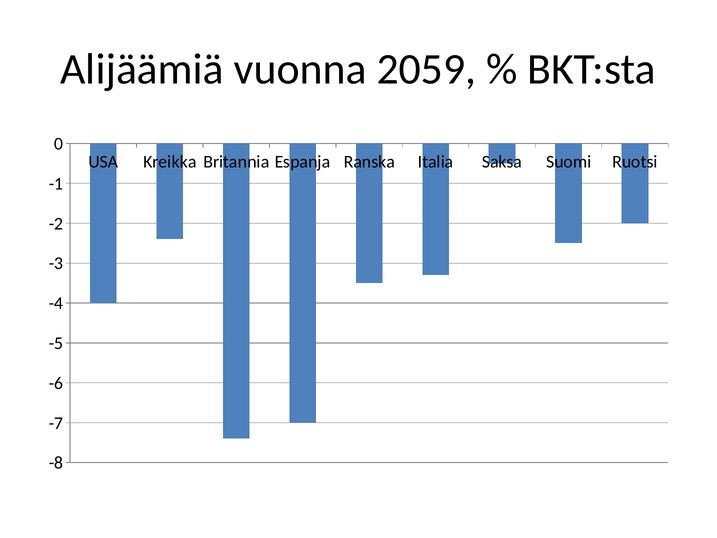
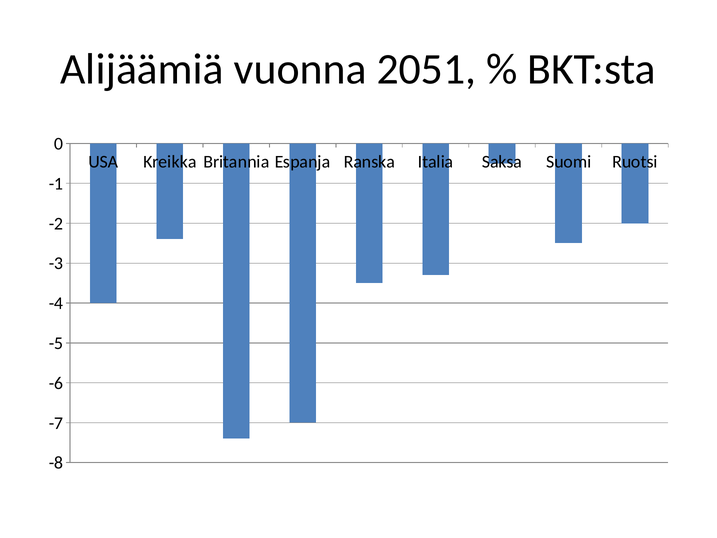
2059: 2059 -> 2051 (426, 69)
